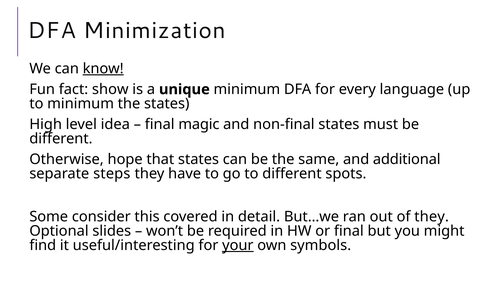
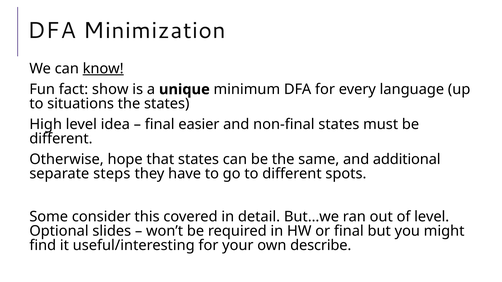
to minimum: minimum -> situations (81, 104)
magic: magic -> easier (199, 125)
of they: they -> level (432, 217)
your underline: present -> none (238, 246)
symbols: symbols -> describe (321, 246)
